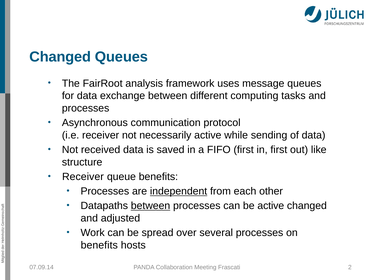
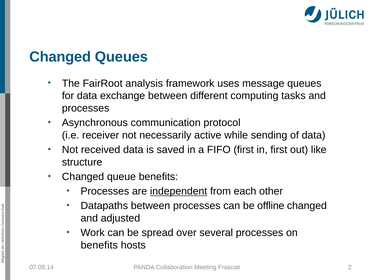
Receiver: Receiver -> Changed (83, 177)
between underline: present -> none (151, 206)
be active: active -> offline (271, 206)
